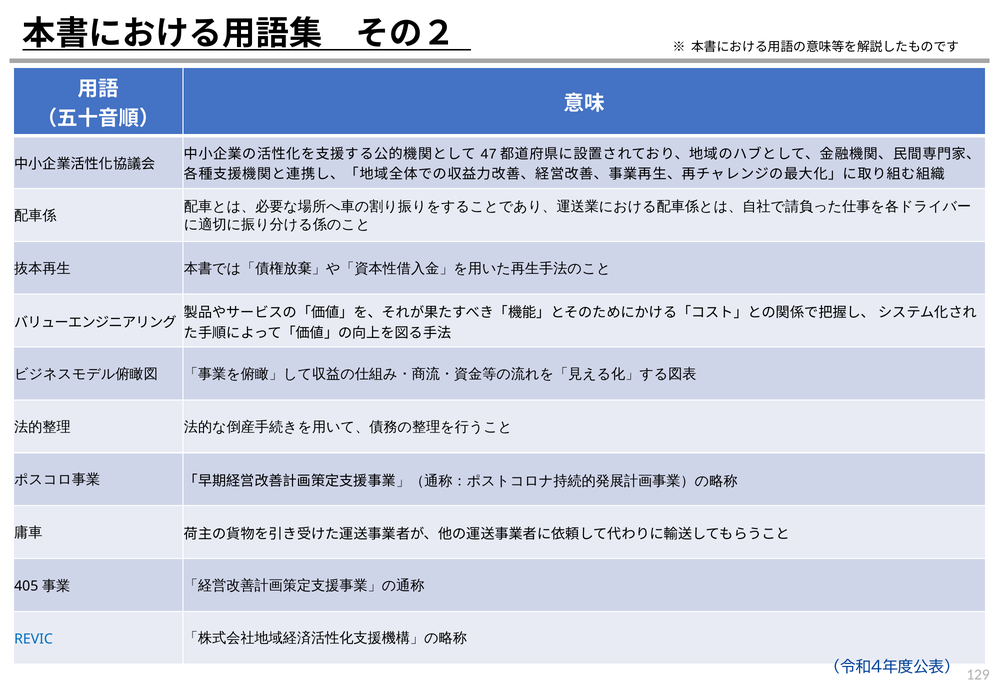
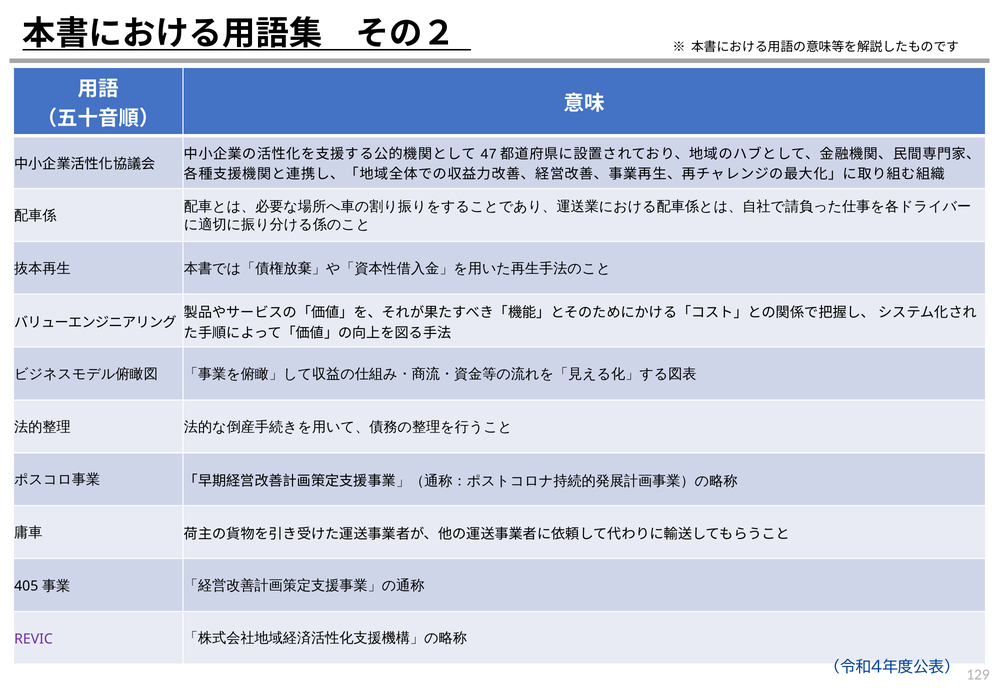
REVIC colour: blue -> purple (34, 639)
